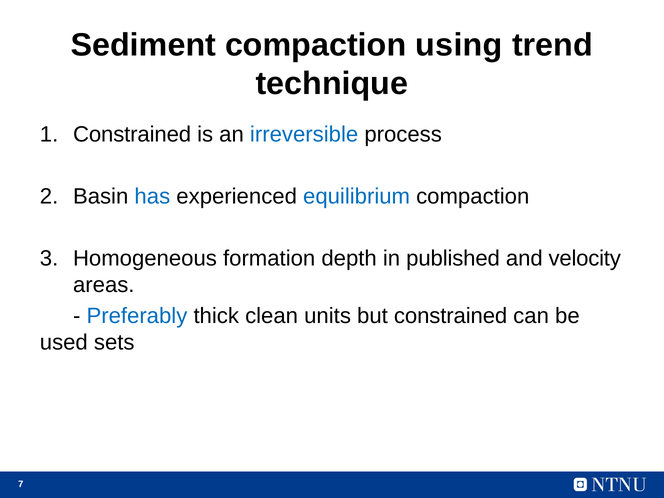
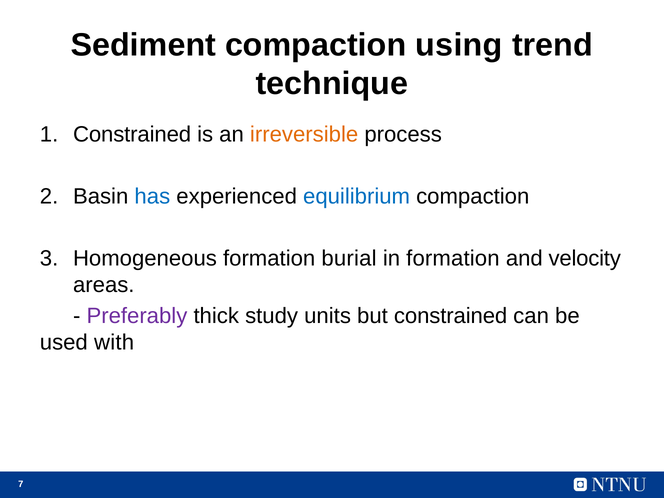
irreversible colour: blue -> orange (304, 134)
depth: depth -> burial (349, 258)
in published: published -> formation (453, 258)
Preferably colour: blue -> purple (137, 316)
clean: clean -> study (272, 316)
sets: sets -> with (114, 342)
